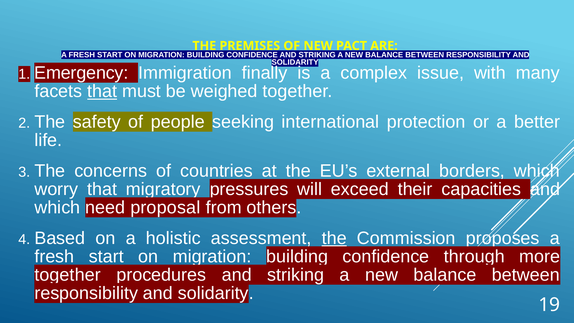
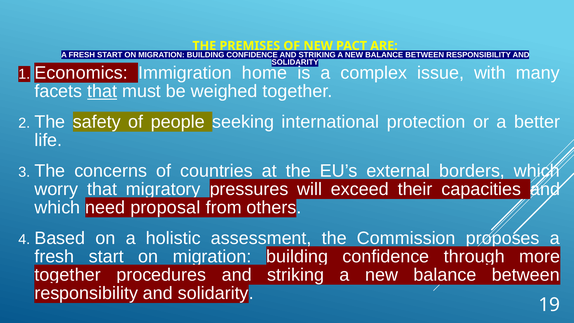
Emergency: Emergency -> Economics (81, 73)
finally: finally -> home (265, 73)
the underline: present -> none (334, 238)
